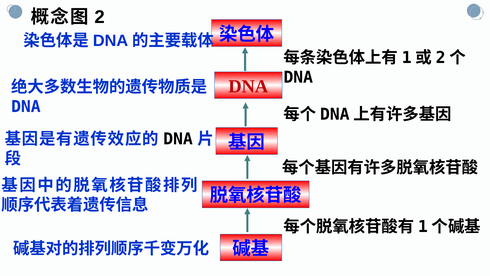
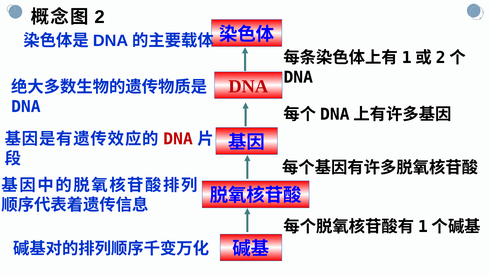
DNA colour: black -> red (178, 139)
